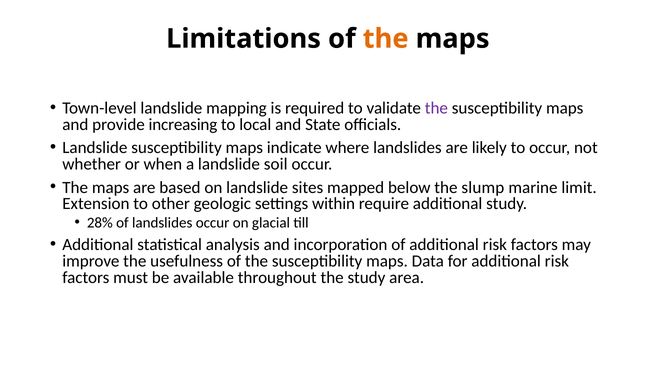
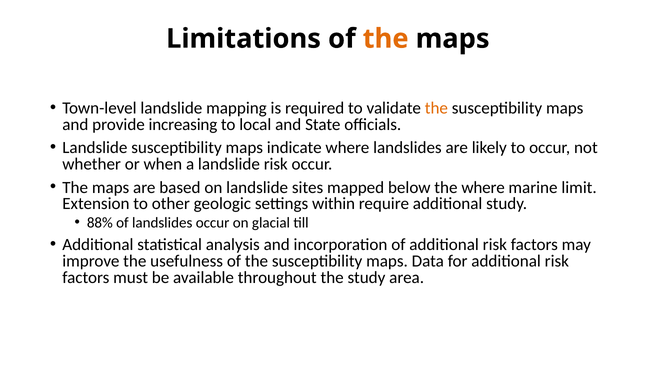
the colour: purple -> orange (436, 108)
landslide soil: soil -> risk (276, 164)
the slump: slump -> where (483, 187)
28%: 28% -> 88% (100, 223)
